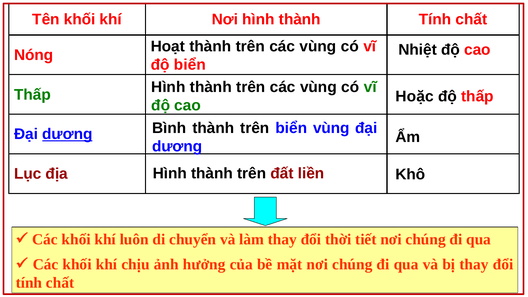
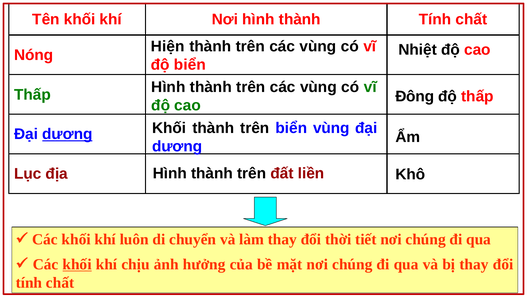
Hoạt: Hoạt -> Hiện (168, 46)
Hoặc: Hoặc -> Đông (415, 96)
Bình: Bình -> Khối (169, 128)
khối underline: none -> present (77, 264)
